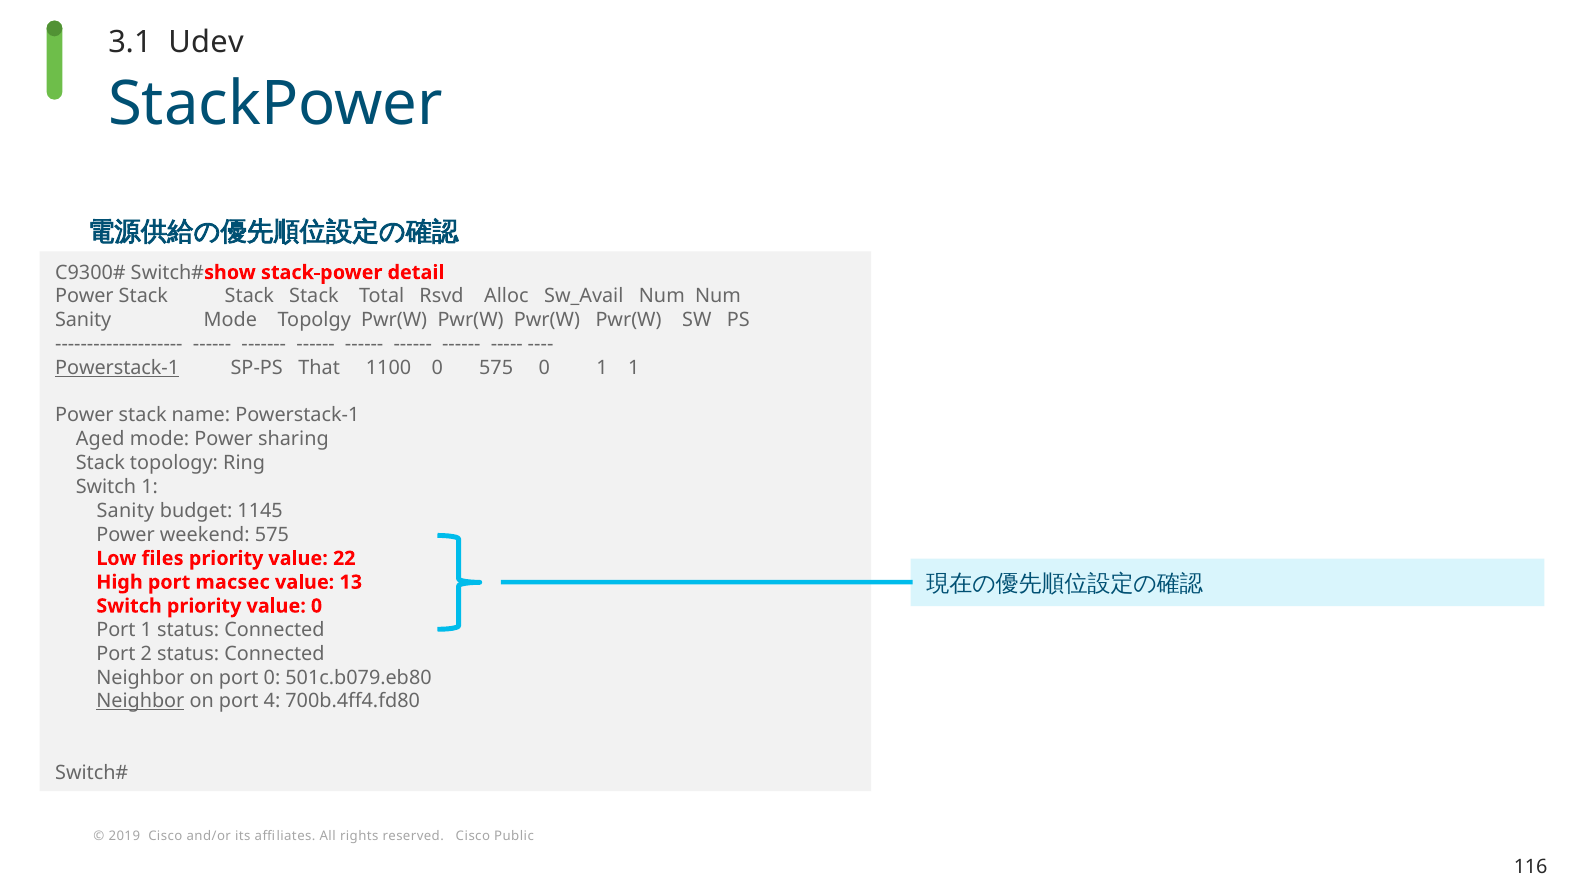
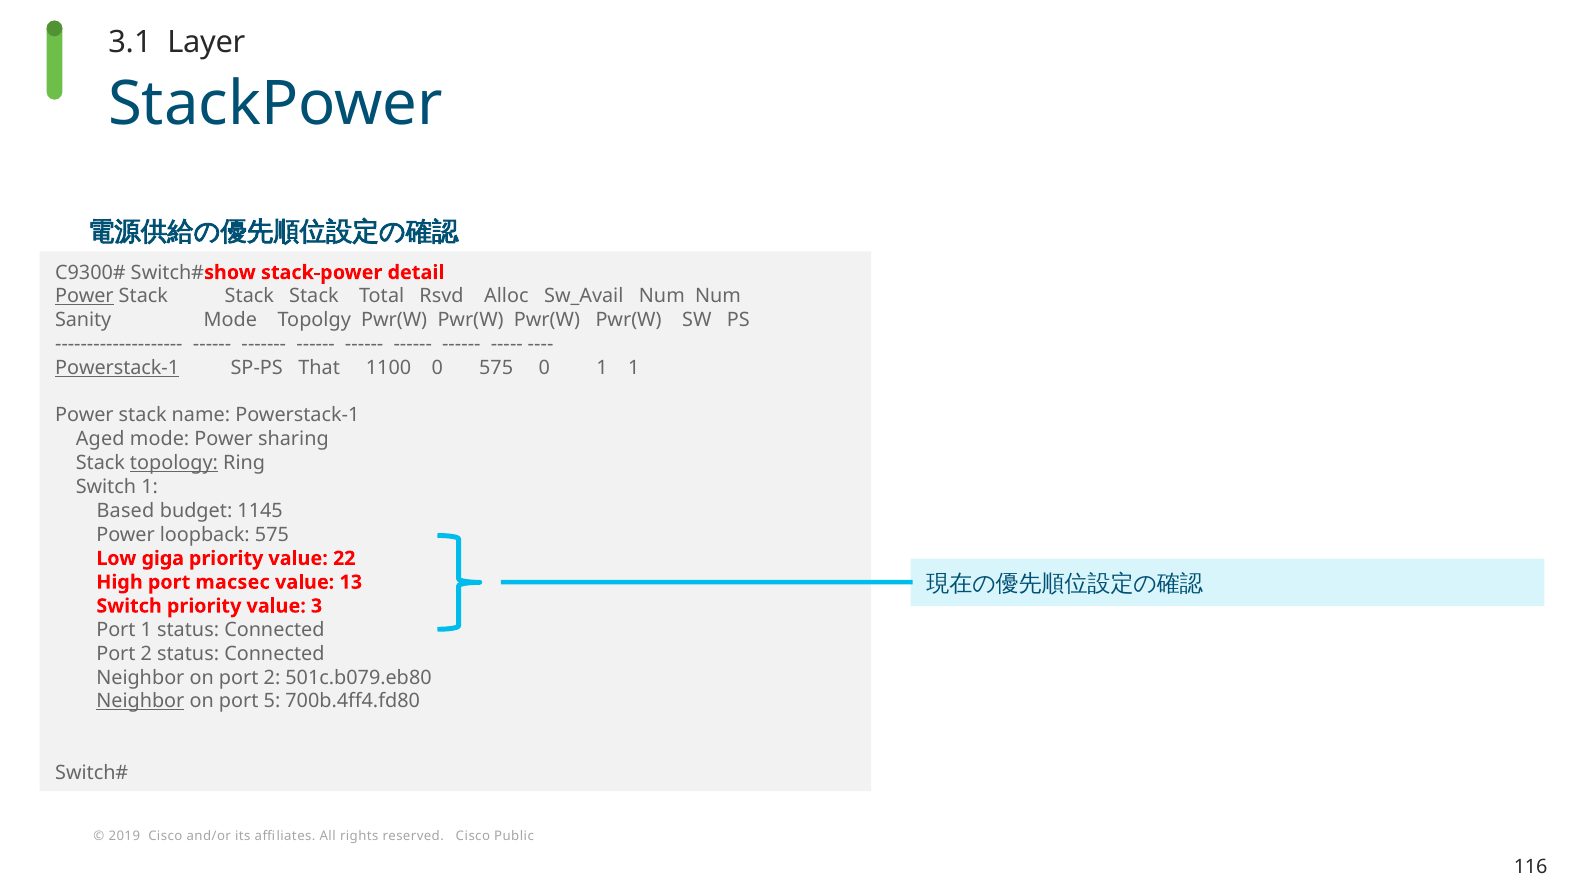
Udev: Udev -> Layer (206, 43)
Power underline: none -> present (84, 296)
topology underline: none -> present (174, 463)
Sanity: Sanity -> Based (125, 511)
weekend: weekend -> loopback (205, 535)
files: files -> giga (163, 558)
value 0: 0 -> 3 (317, 606)
on port 0: 0 -> 2 (272, 678)
4: 4 -> 5 (272, 701)
